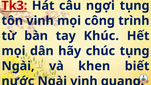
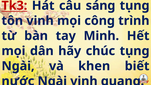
ngợi: ngợi -> sáng (101, 6)
Khúc: Khúc -> Minh (101, 36)
